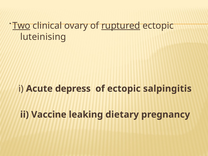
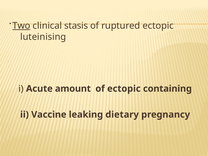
ovary: ovary -> stasis (76, 26)
ruptured underline: present -> none (121, 26)
depress: depress -> amount (73, 89)
salpingitis: salpingitis -> containing (167, 89)
